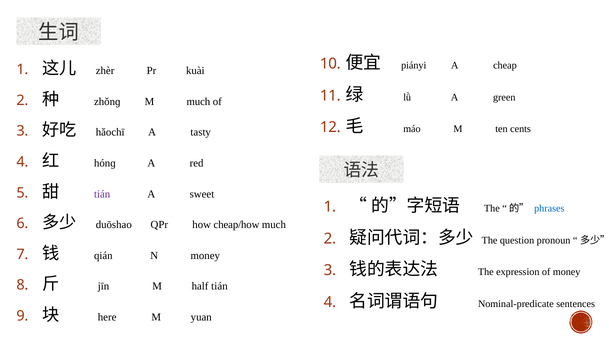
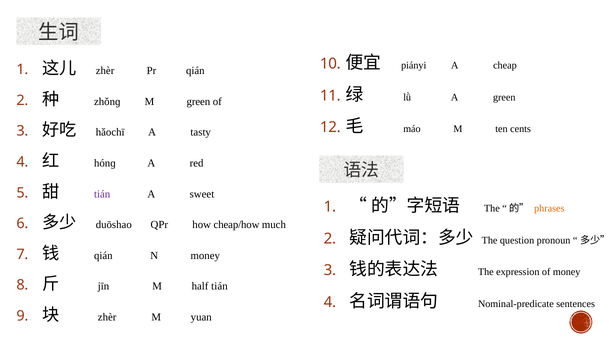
kuài: kuài -> qián (195, 71)
M much: much -> green (198, 102)
phrases colour: blue -> orange (549, 209)
here: here -> zhèr (107, 318)
